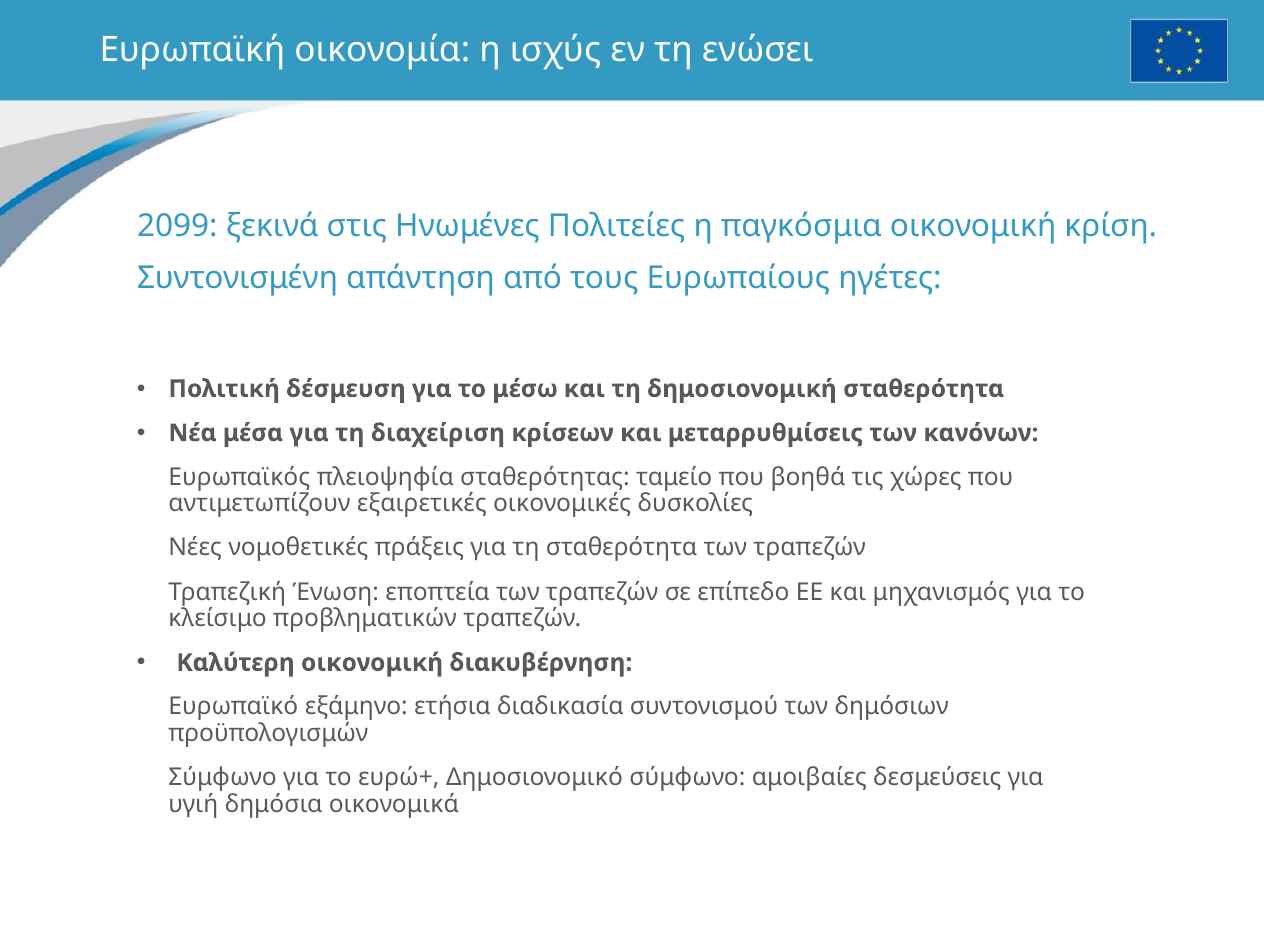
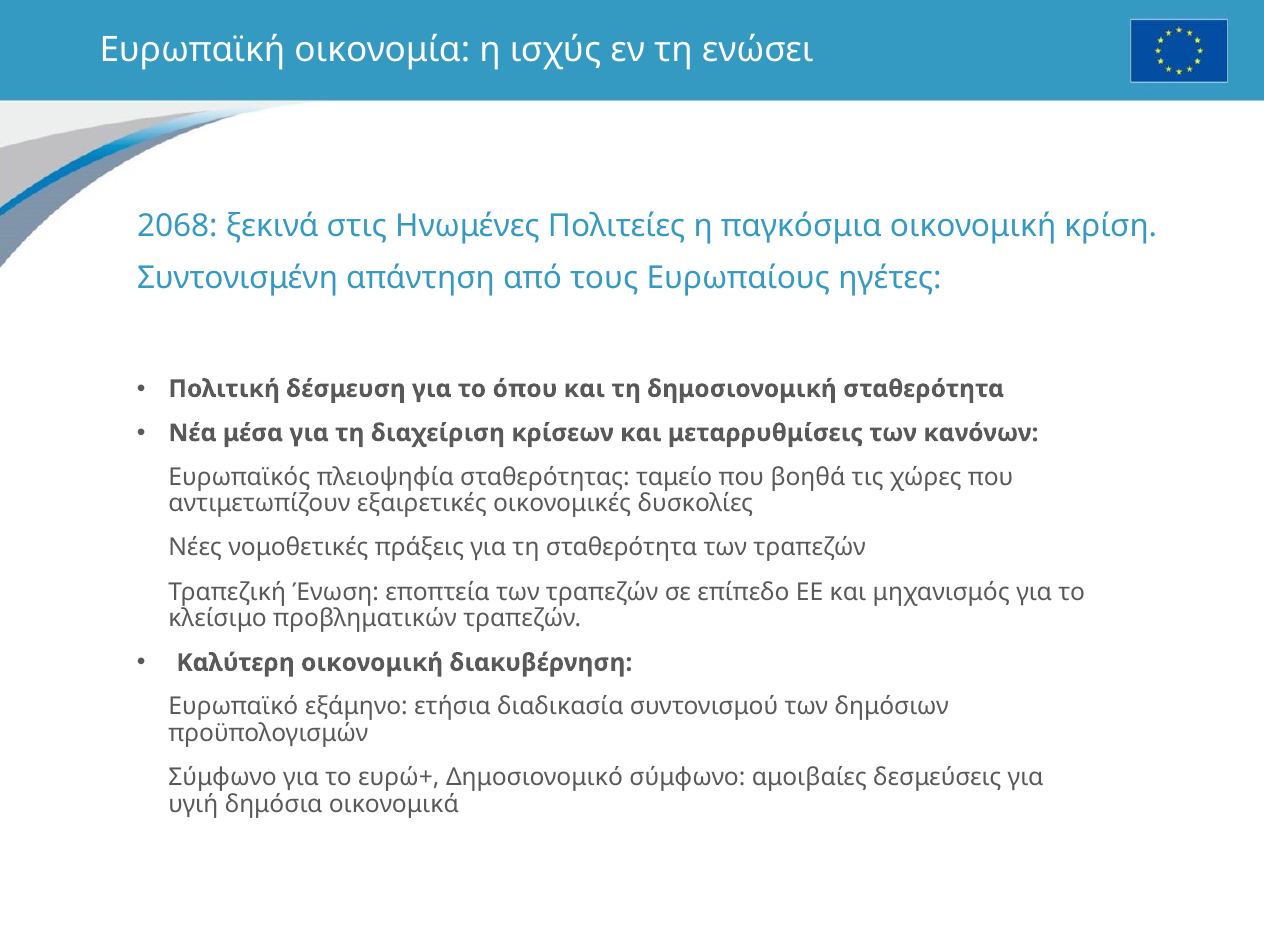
2099: 2099 -> 2068 (177, 226)
μέσω: μέσω -> όπου (525, 389)
